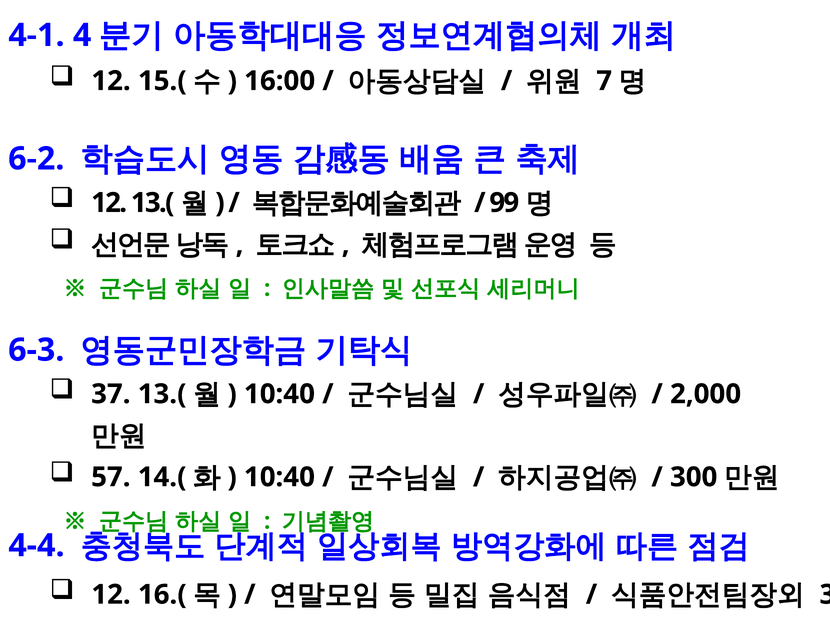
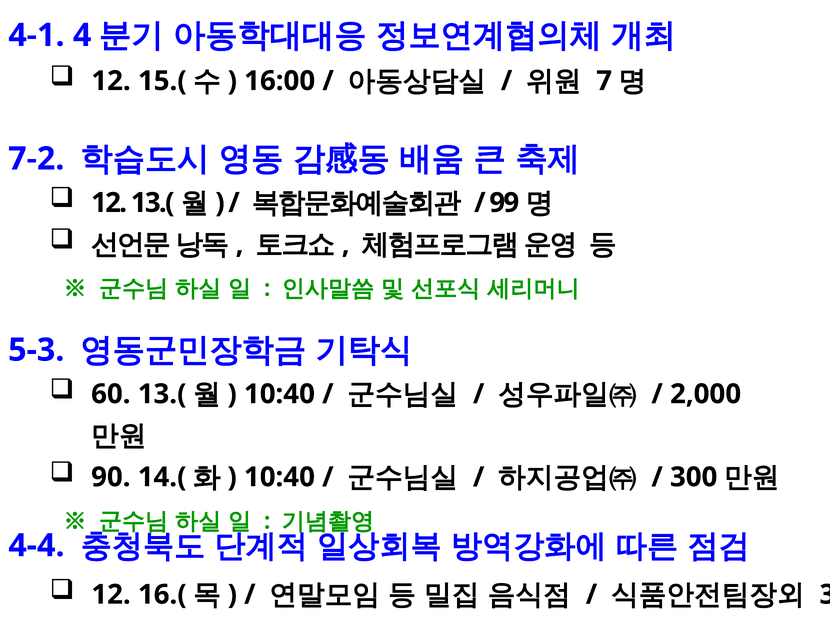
6-2: 6-2 -> 7-2 (36, 159)
6-3: 6-3 -> 5-3 (36, 350)
37: 37 -> 60 (111, 394)
57: 57 -> 90 (111, 477)
